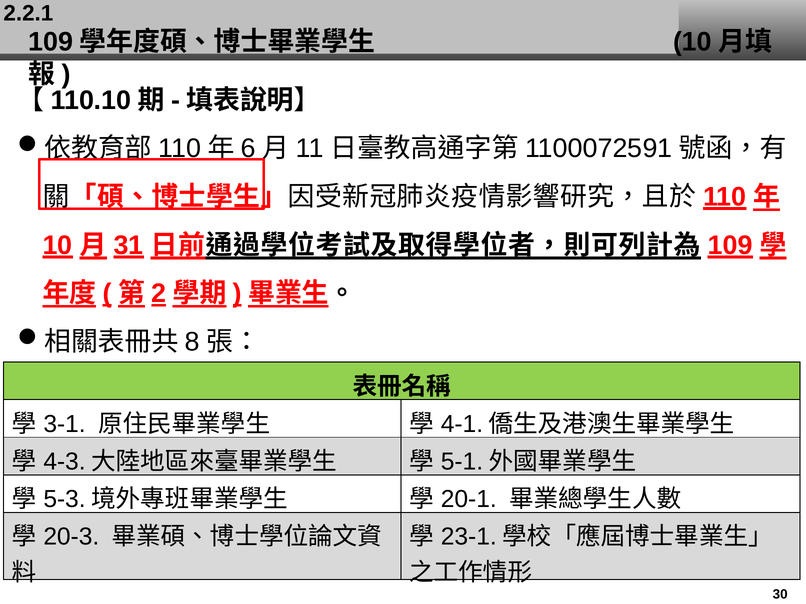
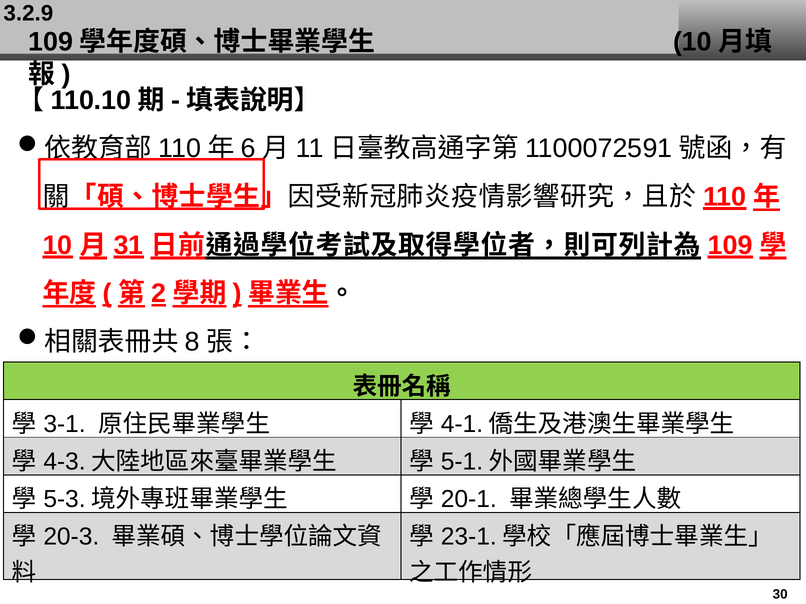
2.2.1: 2.2.1 -> 3.2.9 (28, 14)
